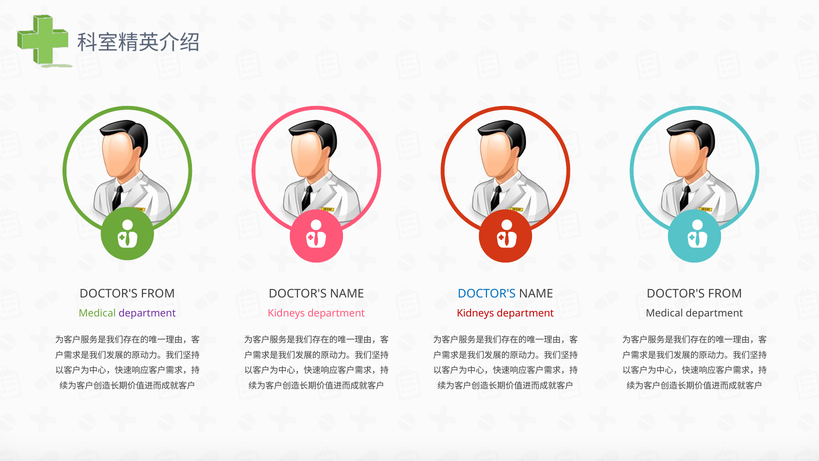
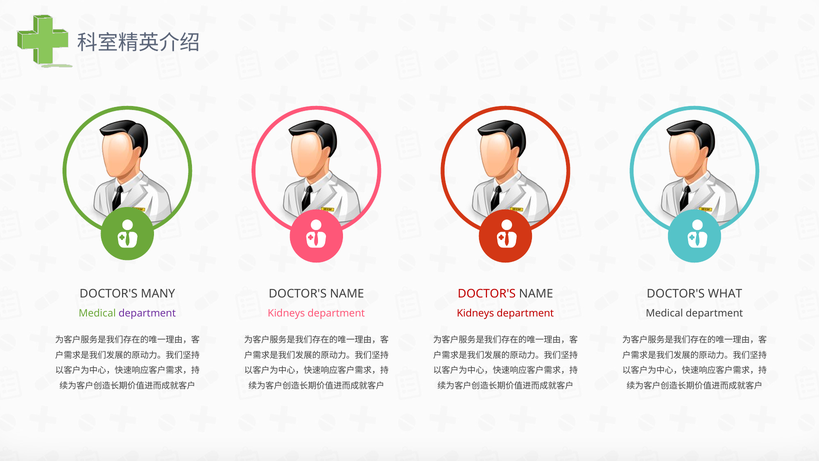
FROM: FROM -> MANY (158, 294)
DOCTOR'S colour: blue -> red (487, 294)
FROM: FROM -> WHAT (725, 294)
